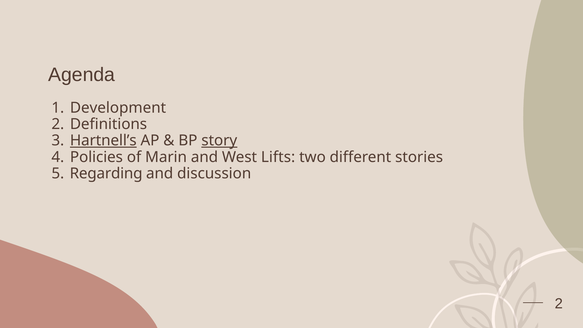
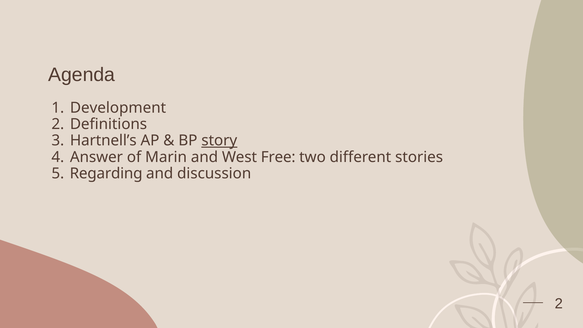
Hartnell’s underline: present -> none (103, 141)
Policies: Policies -> Answer (96, 157)
Lifts: Lifts -> Free (278, 157)
